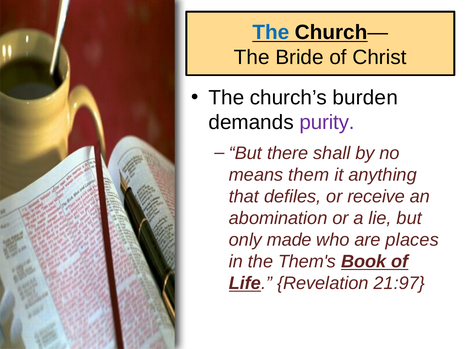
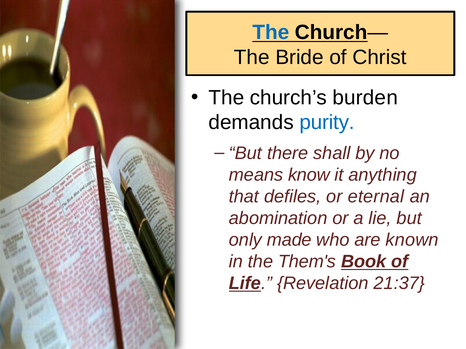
purity colour: purple -> blue (327, 123)
them: them -> know (309, 175)
receive: receive -> eternal (376, 197)
places: places -> known (412, 240)
21:97: 21:97 -> 21:37 (399, 284)
